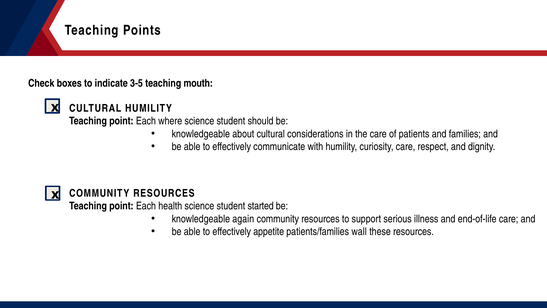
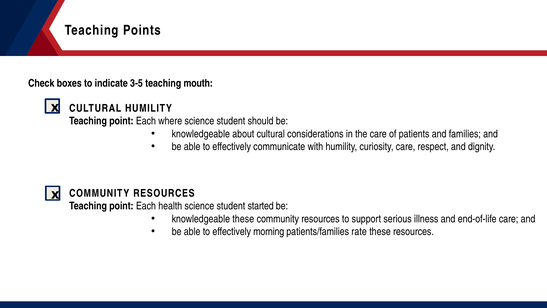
knowledgeable again: again -> these (243, 219)
appetite: appetite -> morning (269, 231)
wall: wall -> rate (359, 231)
